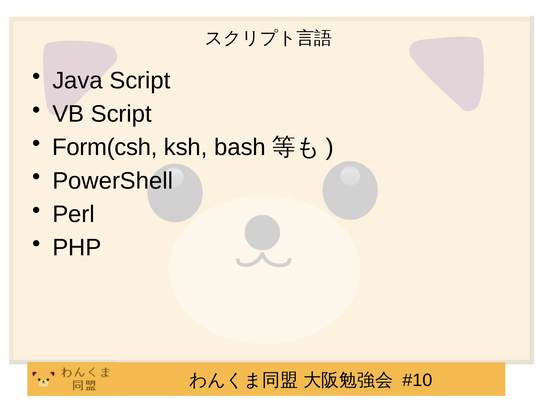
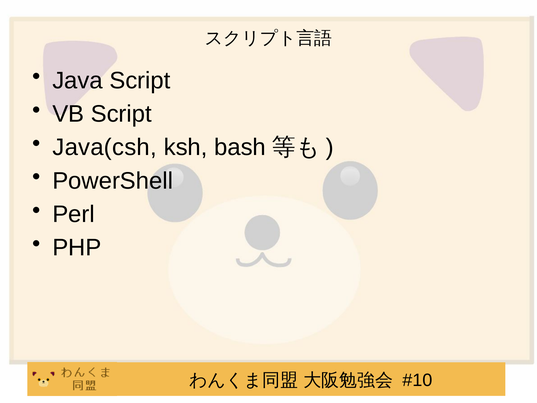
Form(csh: Form(csh -> Java(csh (105, 147)
